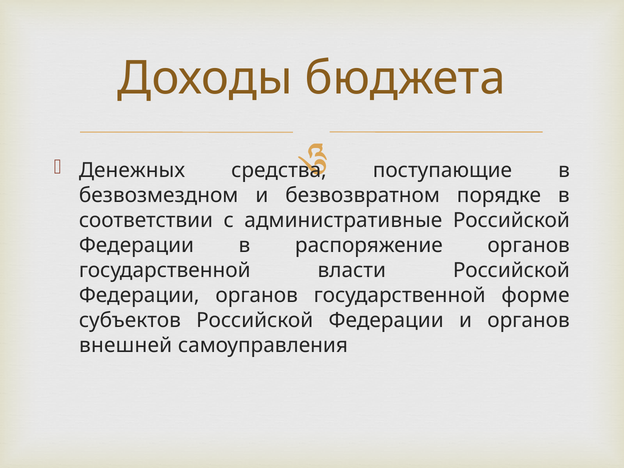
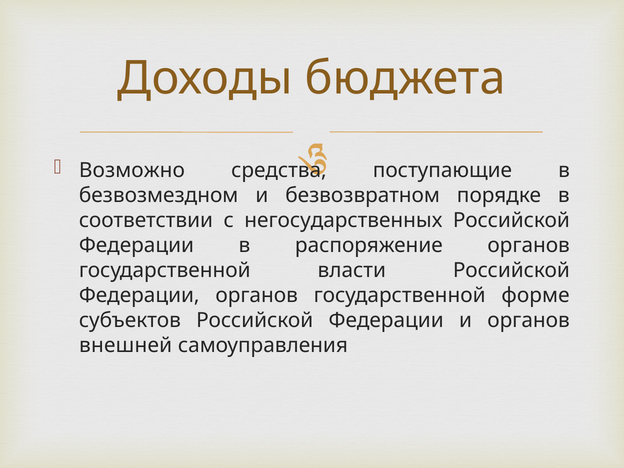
Денежных: Денежных -> Возможно (132, 170)
административные: административные -> негосударственных (343, 220)
